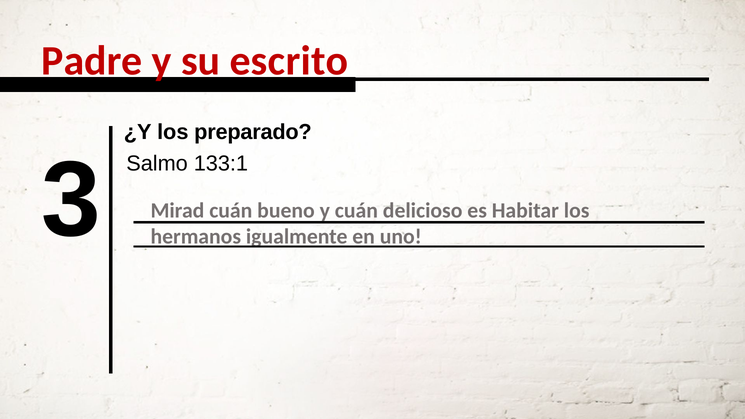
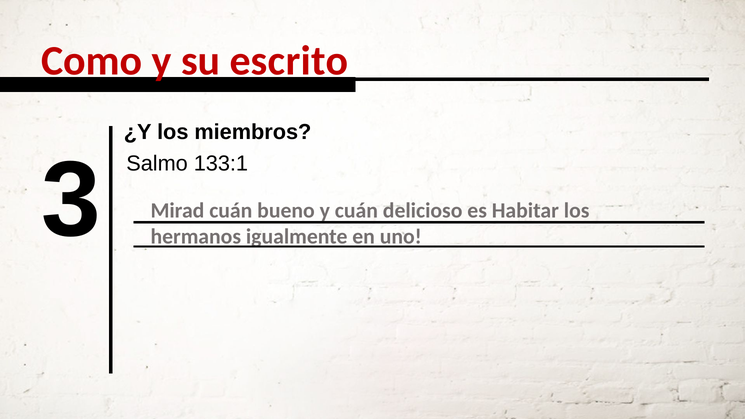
Padre: Padre -> Como (92, 61)
preparado: preparado -> miembros (253, 132)
